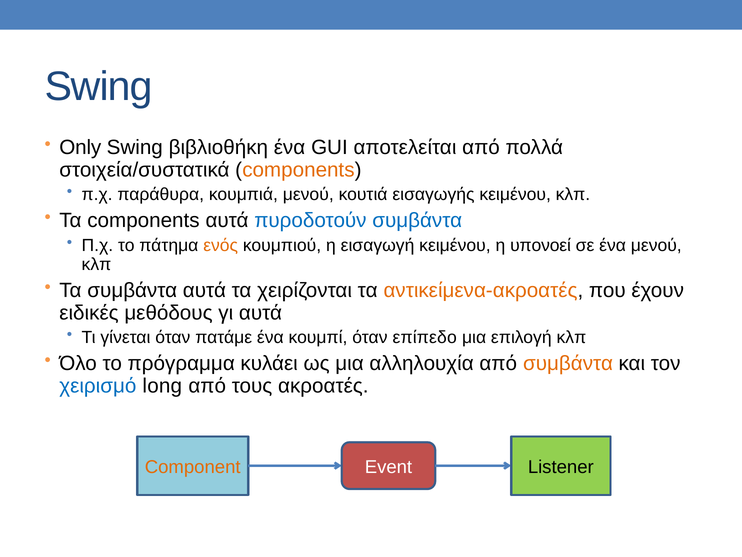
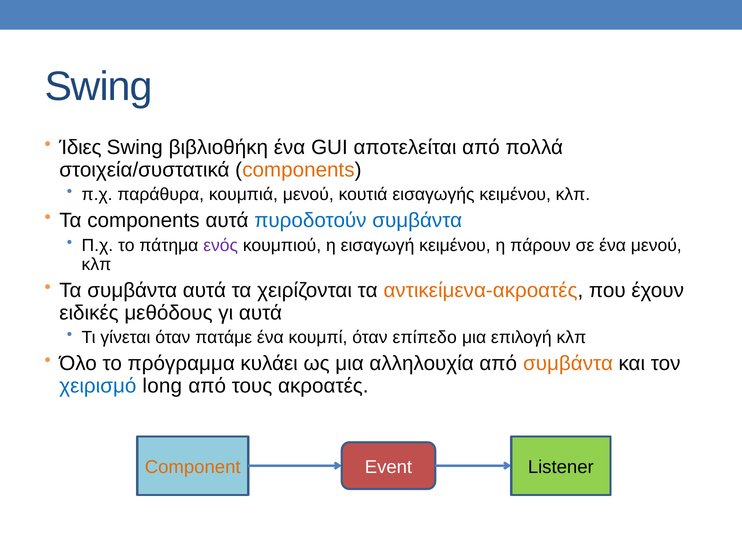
Only: Only -> Ίδιες (80, 147)
ενός colour: orange -> purple (221, 245)
υπονοεί: υπονοεί -> πάρουν (540, 245)
